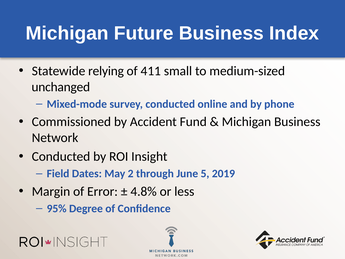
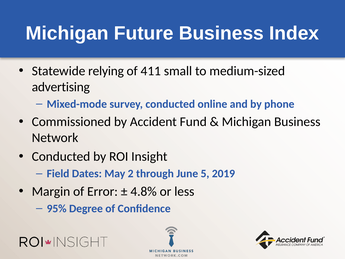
unchanged: unchanged -> advertising (61, 87)
